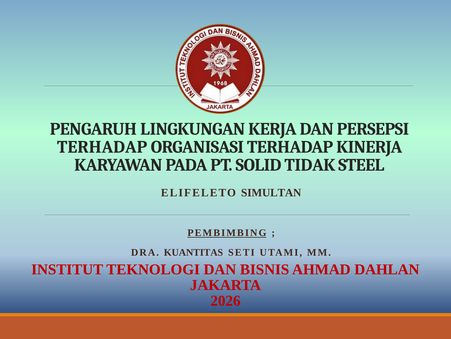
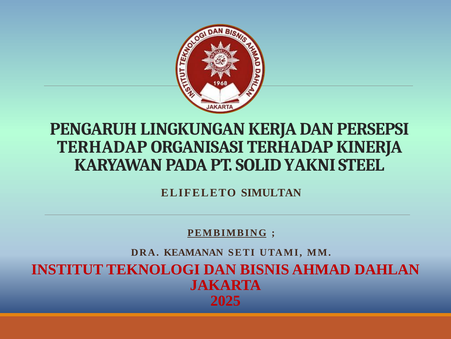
TIDAK: TIDAK -> YAKNI (310, 165)
KUANTITAS: KUANTITAS -> KEAMANAN (194, 252)
2026: 2026 -> 2025 (225, 300)
